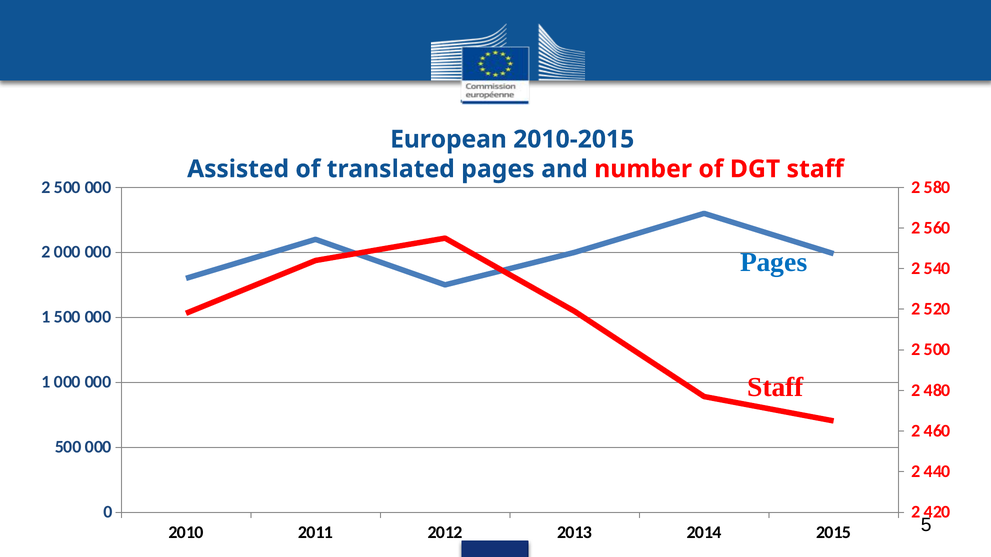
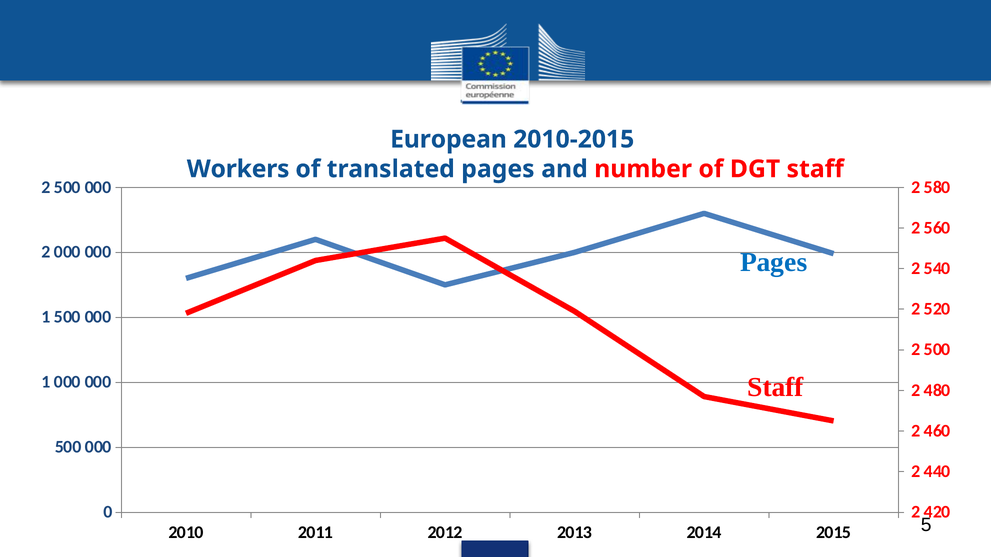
Assisted: Assisted -> Workers (238, 169)
